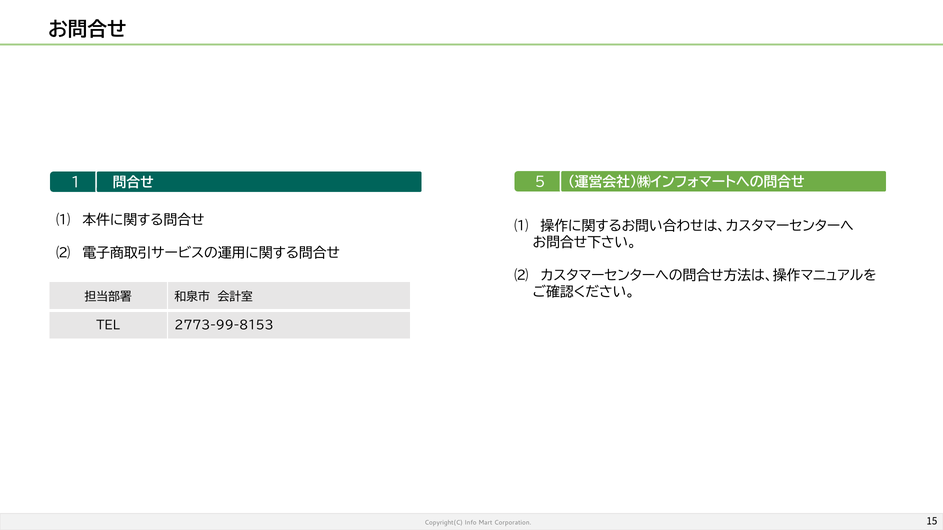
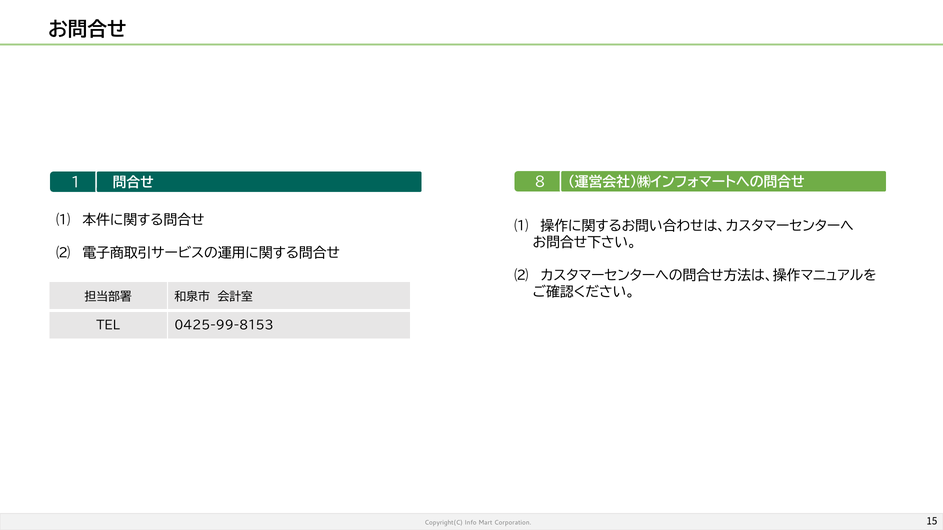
5: 5 -> 8 (540, 182)
2773-99-8153: 2773-99-8153 -> 0425-99-8153 (224, 326)
